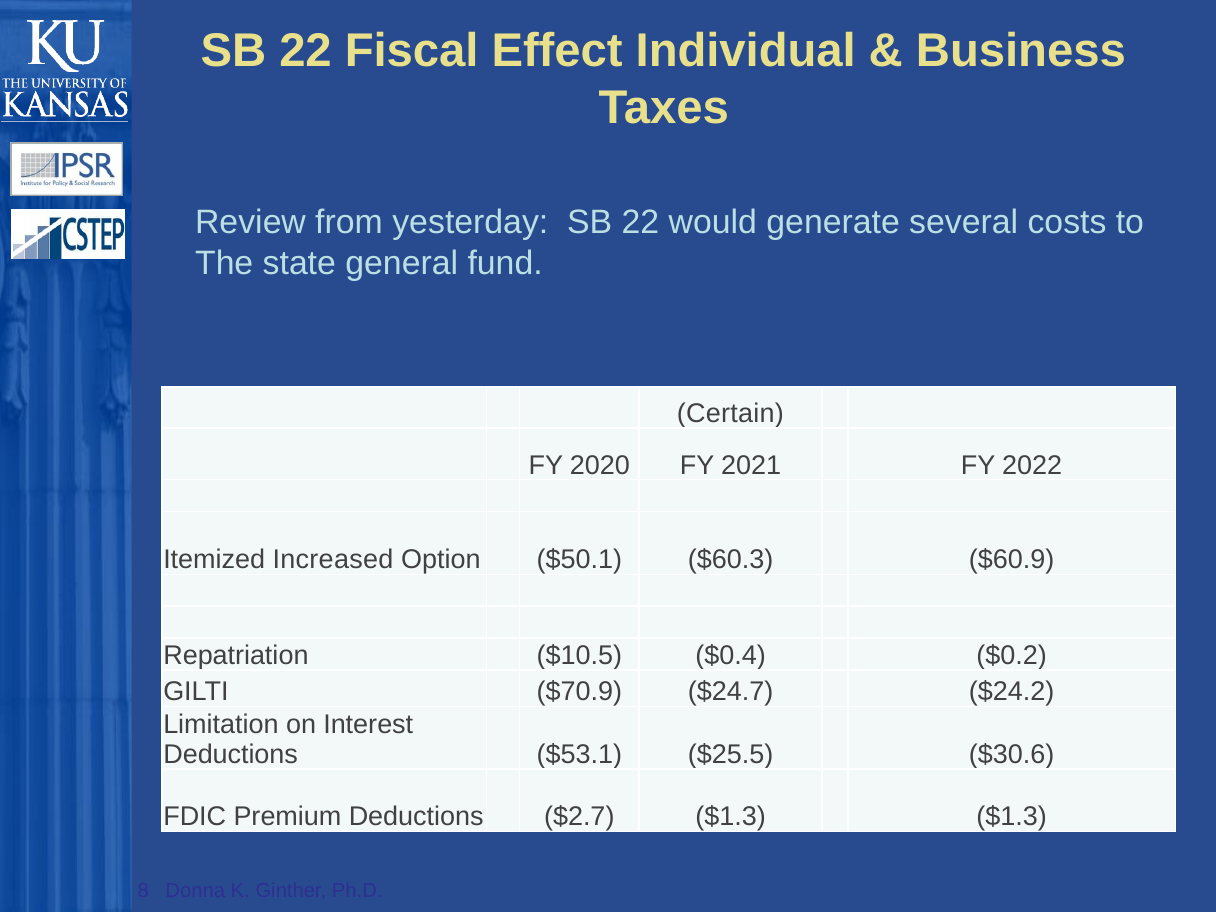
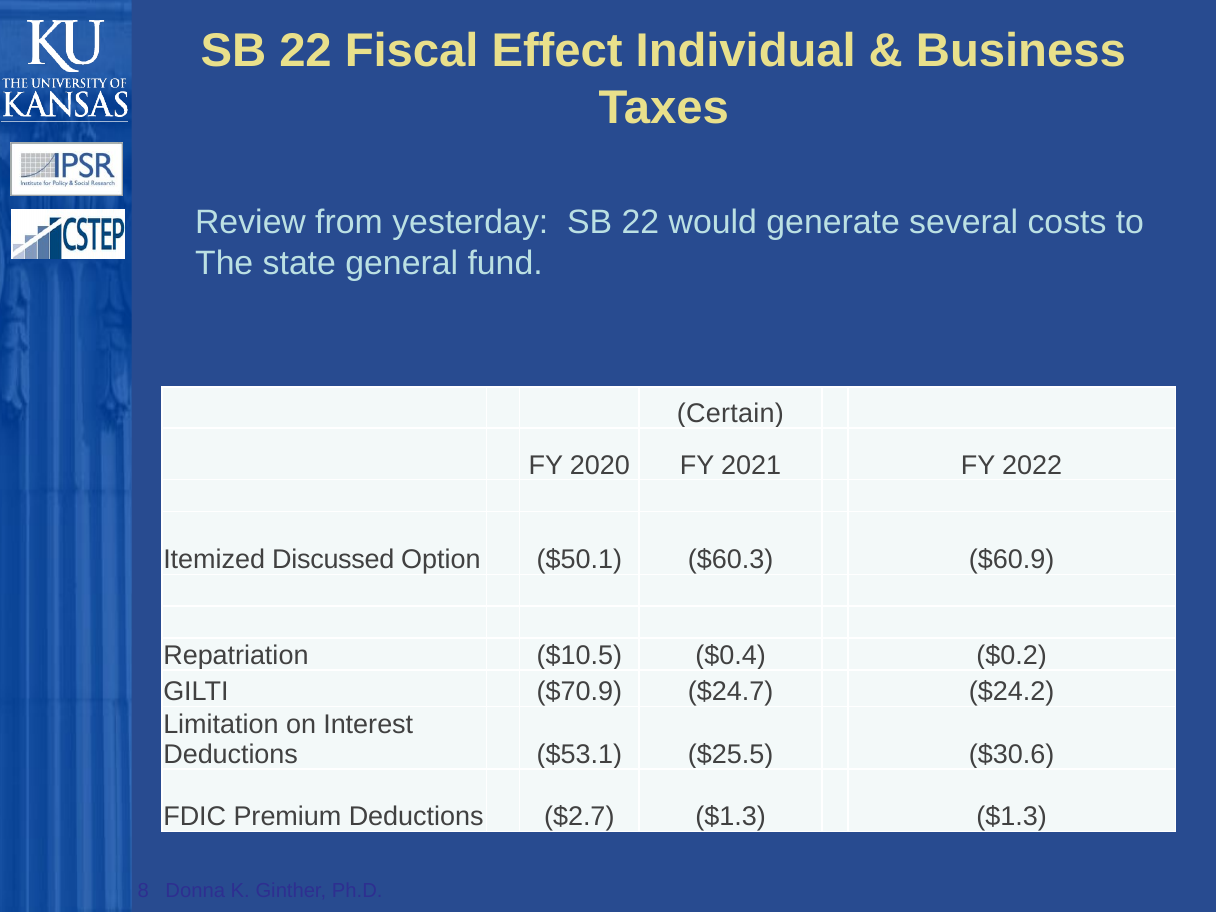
Increased: Increased -> Discussed (333, 560)
